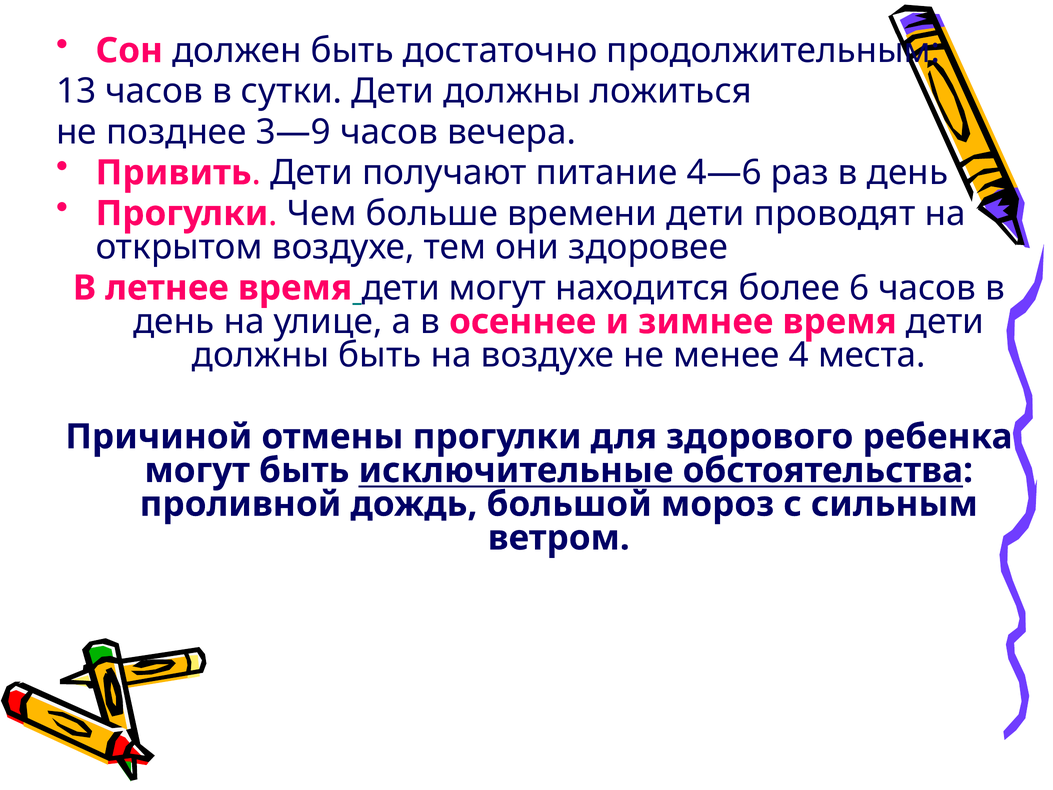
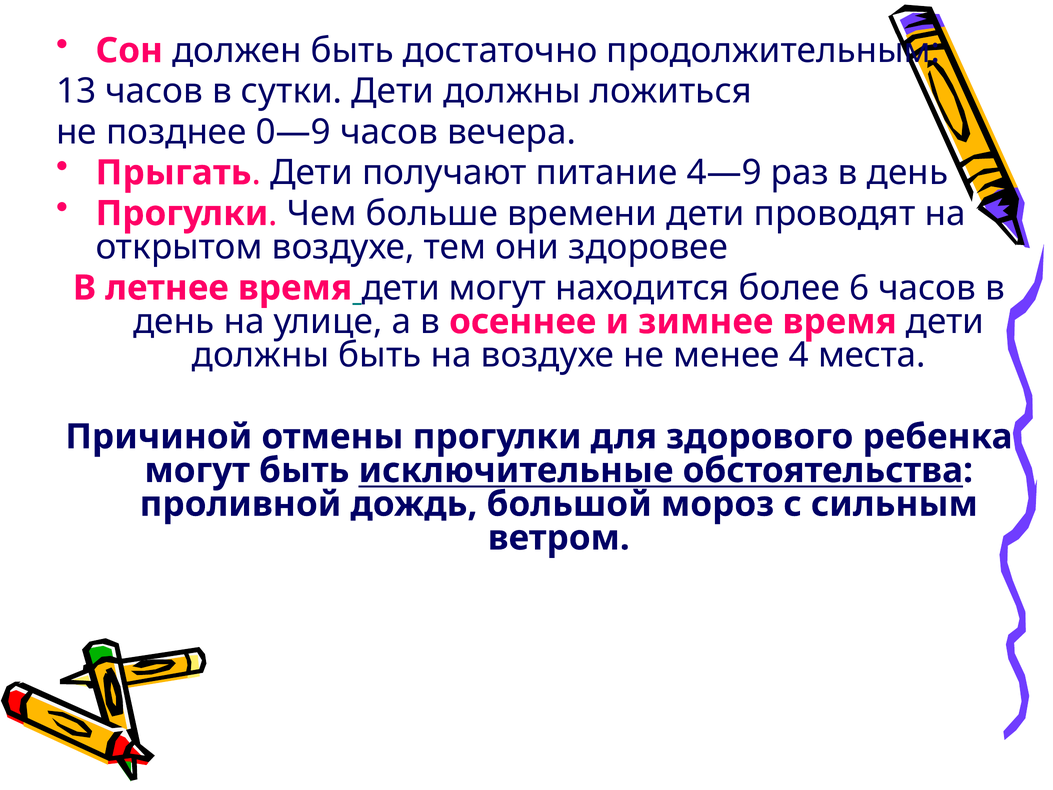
3—9: 3—9 -> 0—9 (293, 132)
Привить: Привить -> Прыгать (174, 173)
4—6: 4—6 -> 4—9 (724, 173)
